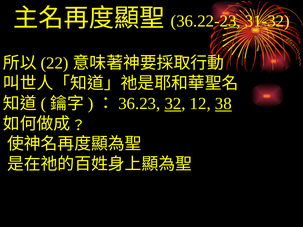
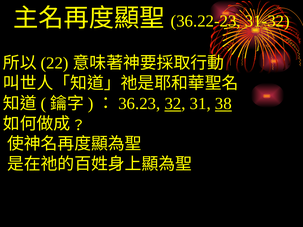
12: 12 -> 31 (200, 104)
